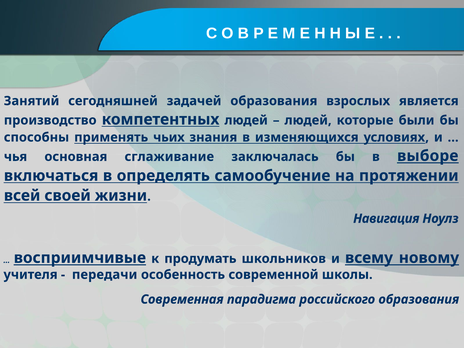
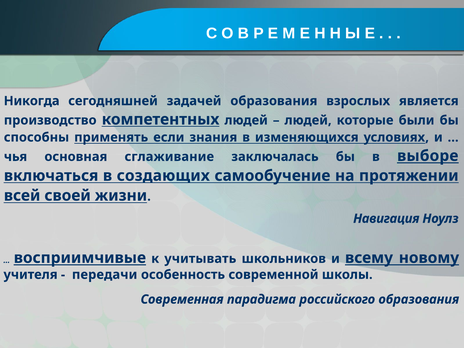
Занятий: Занятий -> Никогда (32, 101)
чьих: чьих -> если (169, 137)
определять: определять -> создающих (163, 176)
продумать: продумать -> учитывать (200, 259)
